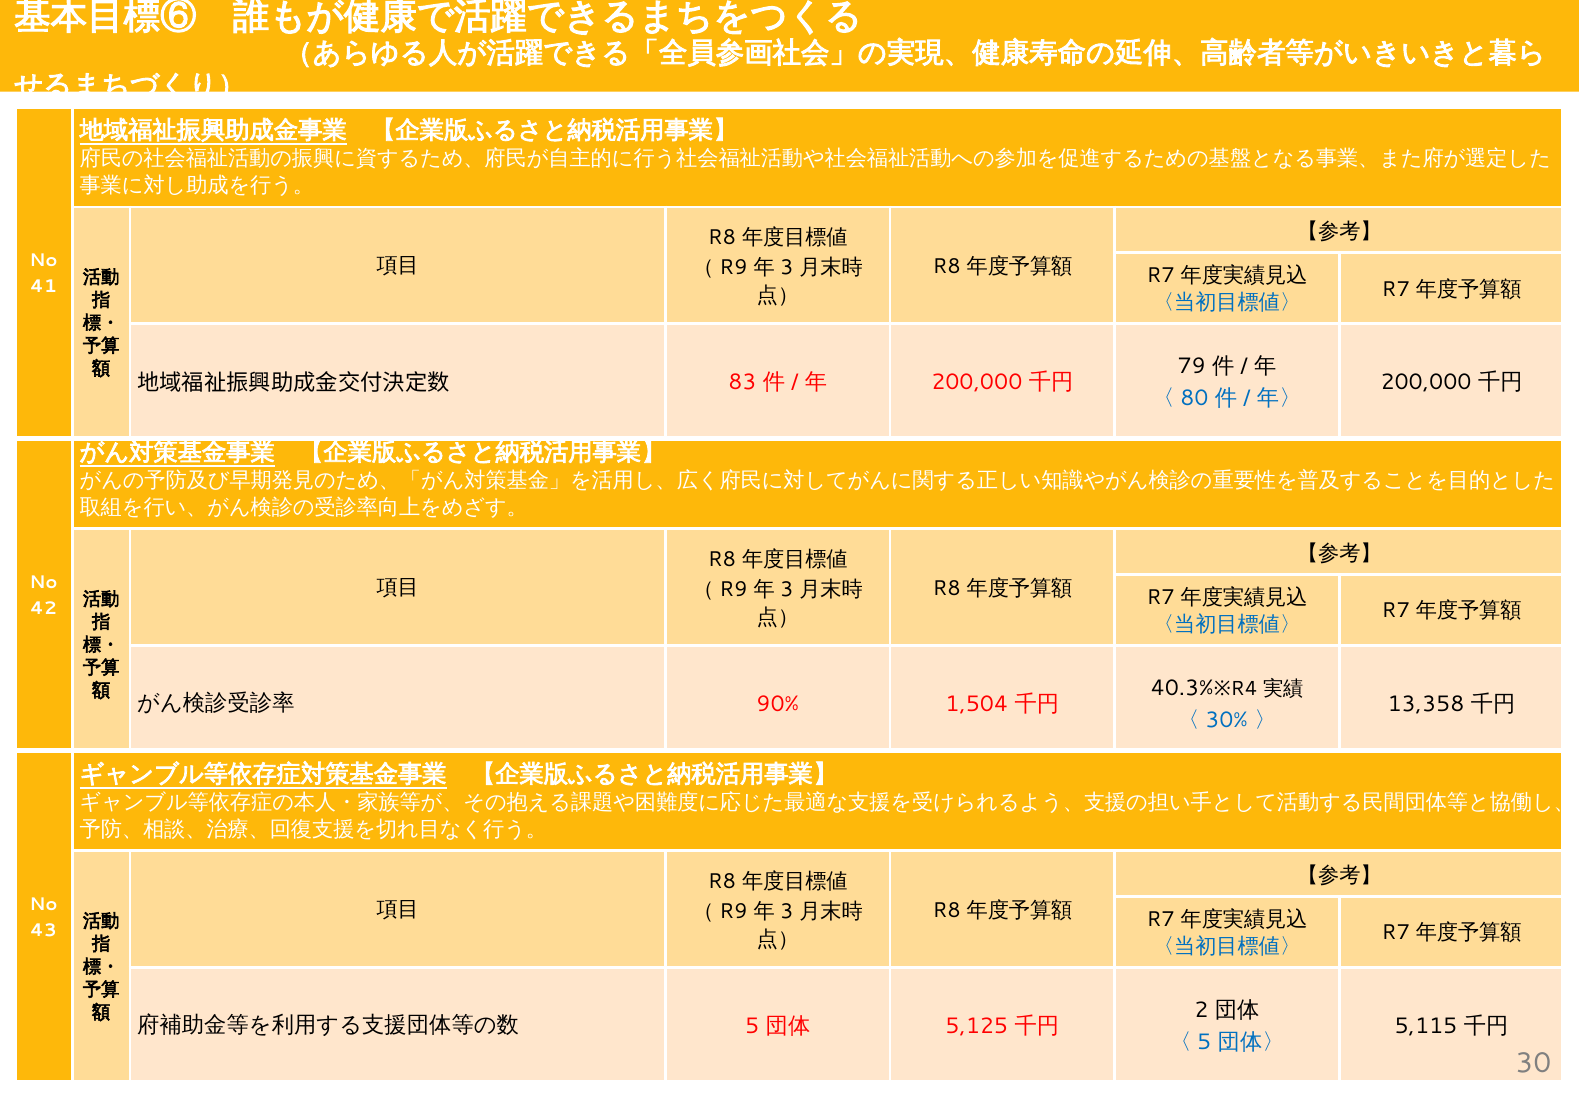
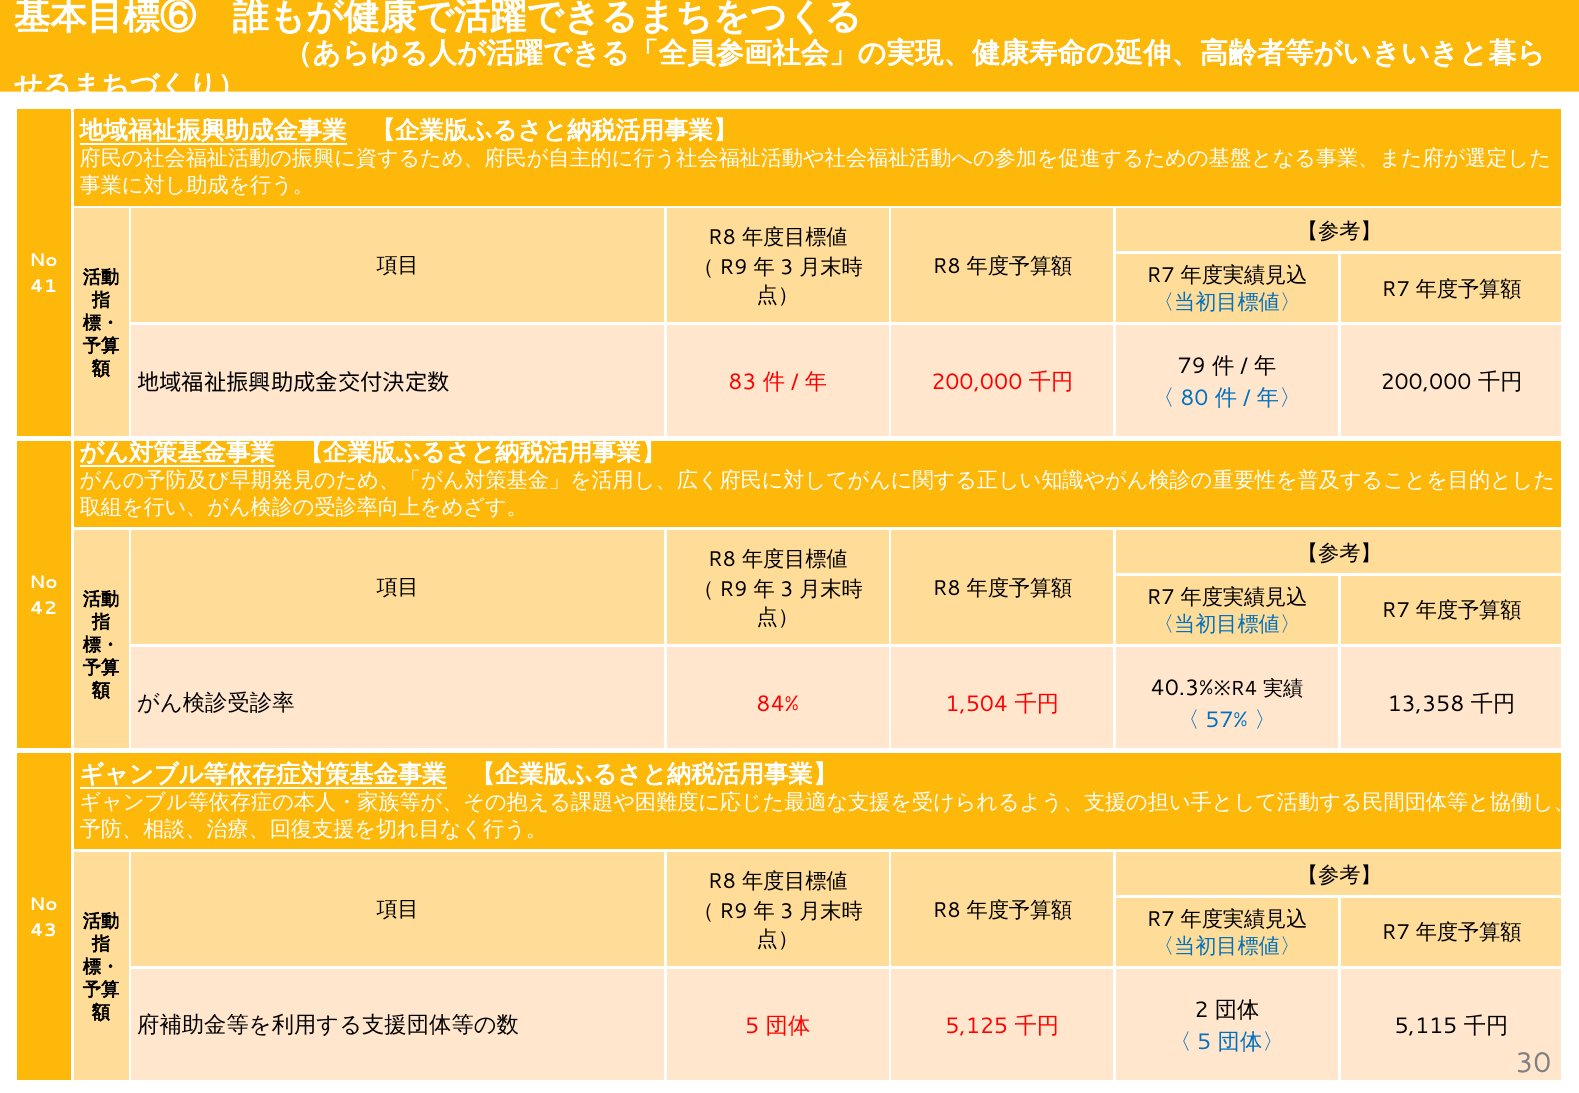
90%: 90% -> 84% (778, 704)
30%: 30% -> 57% (1227, 720)
